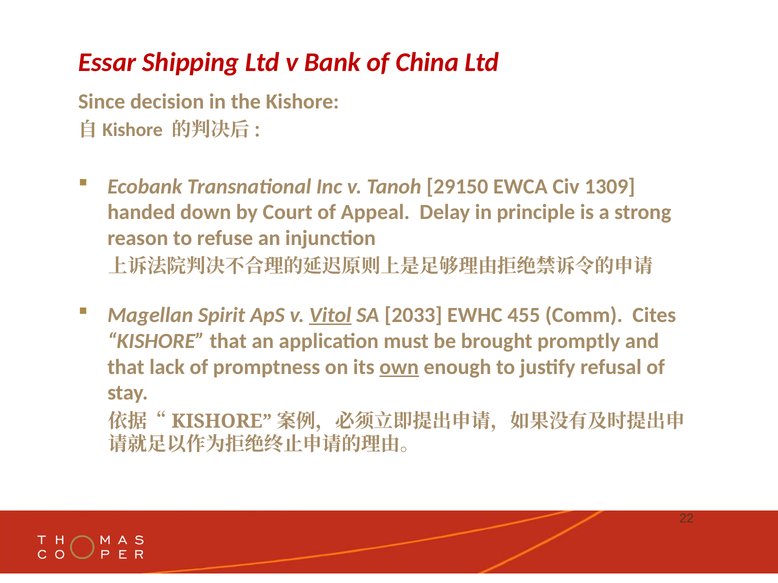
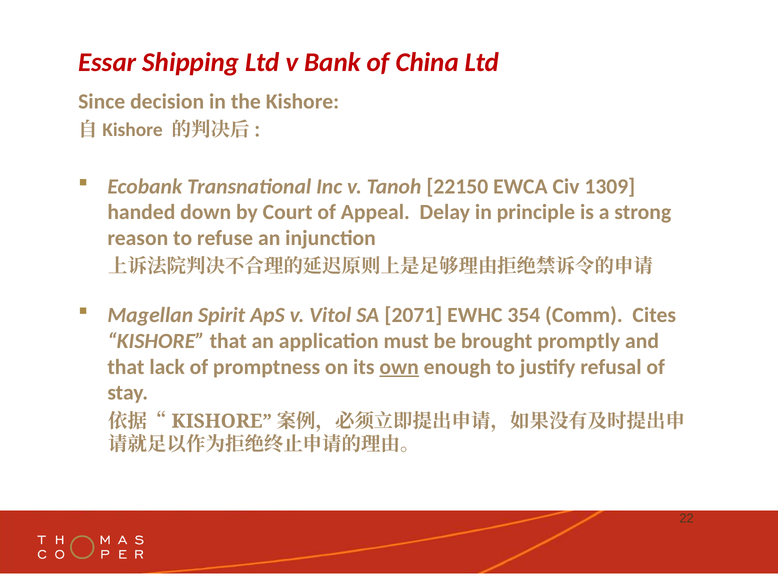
29150: 29150 -> 22150 (457, 187)
Vitol underline: present -> none (330, 315)
2033: 2033 -> 2071 (413, 315)
455: 455 -> 354 (524, 315)
